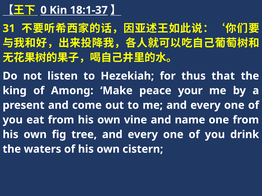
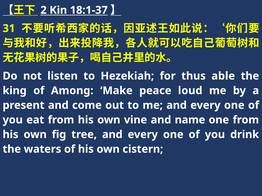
0: 0 -> 2 (44, 10)
that: that -> able (223, 76)
your: your -> loud (190, 91)
